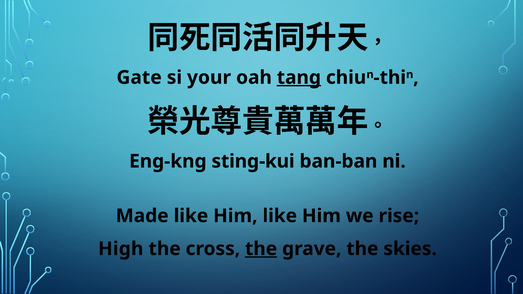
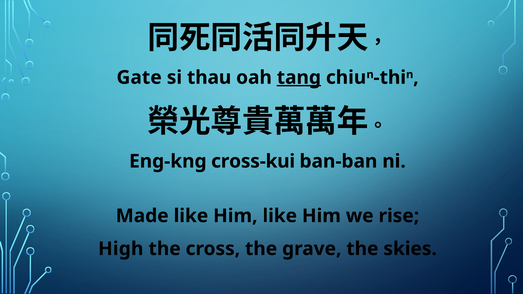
your: your -> thau (209, 78)
sting-kui: sting-kui -> cross-kui (253, 161)
the underline: present -> none (261, 249)
